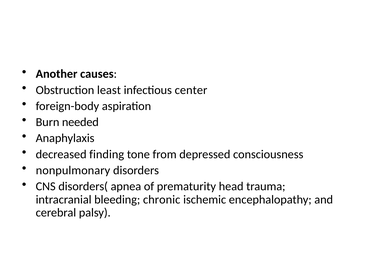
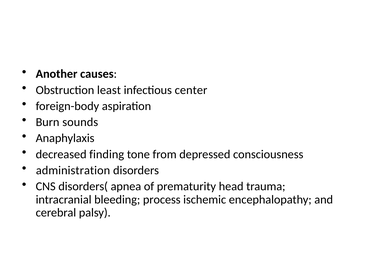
needed: needed -> sounds (80, 122)
nonpulmonary: nonpulmonary -> administration (73, 171)
chronic: chronic -> process (162, 200)
